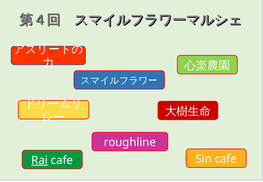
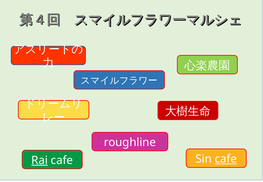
cafe underline: none -> present (226, 159)
